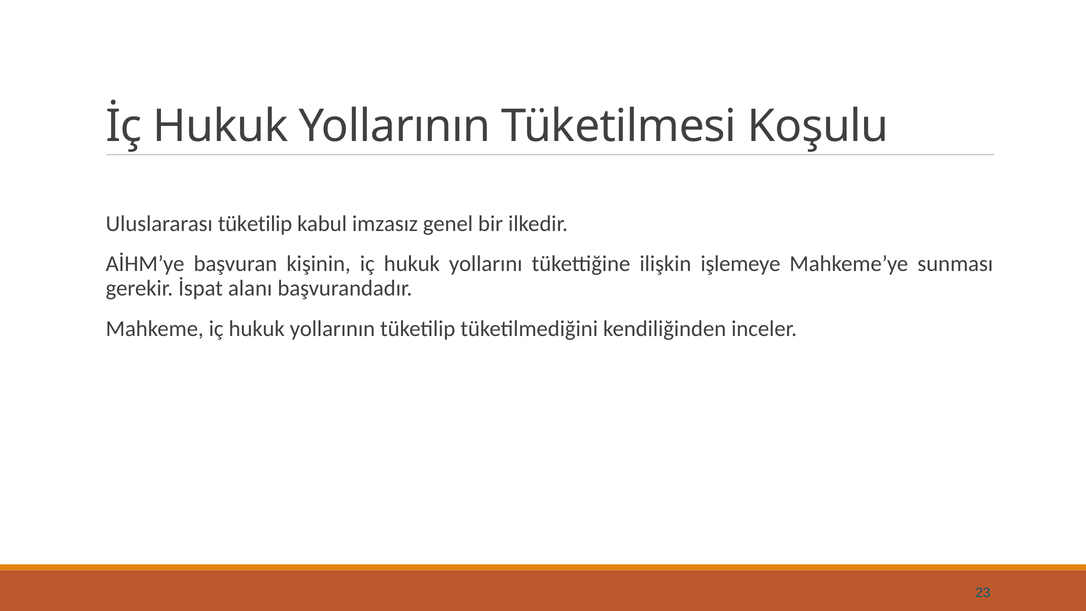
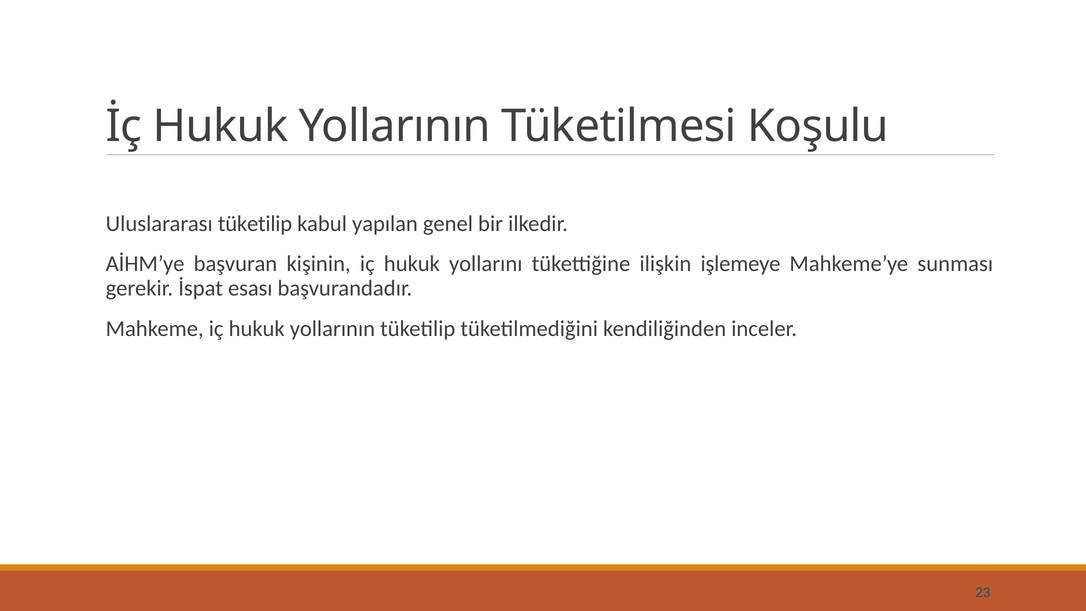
imzasız: imzasız -> yapılan (385, 224)
alanı: alanı -> esası (250, 288)
